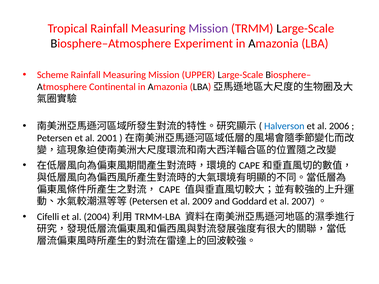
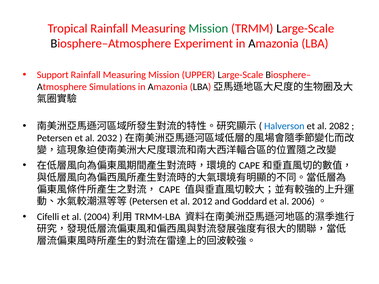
Mission colour: purple -> green (208, 28)
Scheme: Scheme -> Support (53, 75)
Continental: Continental -> Simulations (112, 87)
2006: 2006 -> 2082 (339, 126)
2001: 2001 -> 2032 (107, 138)
2009: 2009 -> 2012 (202, 202)
2007: 2007 -> 2006 (303, 202)
